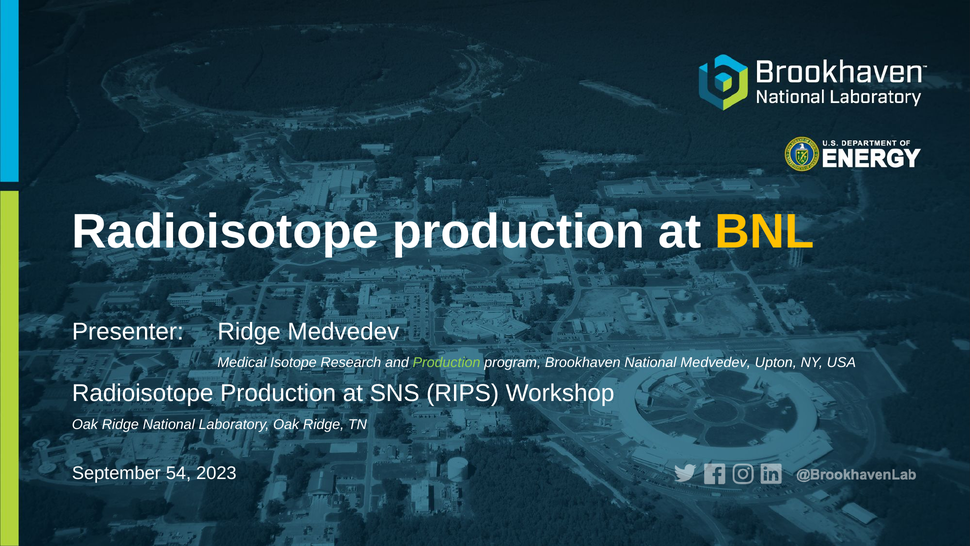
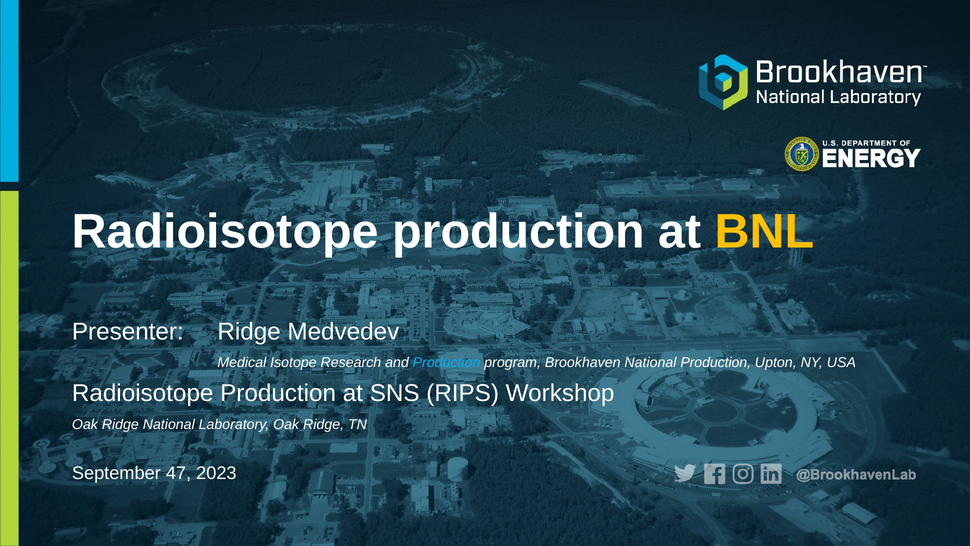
Production colour: light green -> light blue (447, 362)
National Medvedev: Medvedev -> Production (716, 362)
54: 54 -> 47 (179, 473)
